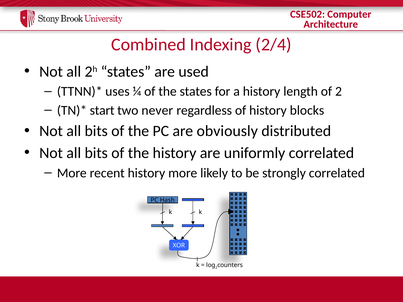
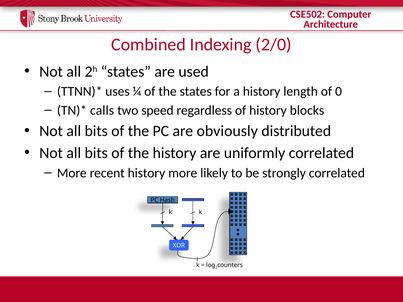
2/4: 2/4 -> 2/0 (274, 45)
of 2: 2 -> 0 (339, 92)
start: start -> calls (102, 110)
never: never -> speed (157, 110)
